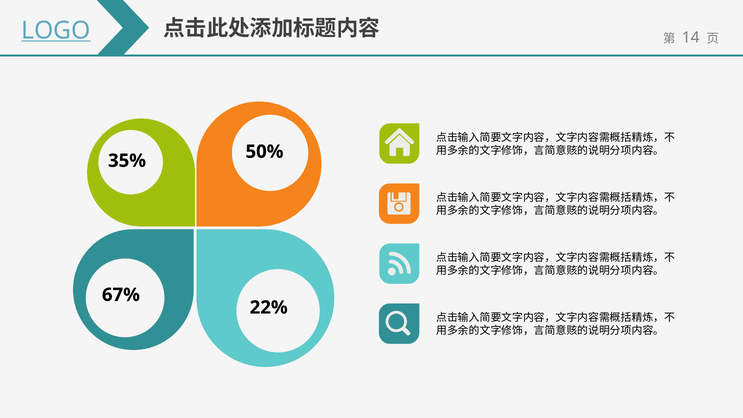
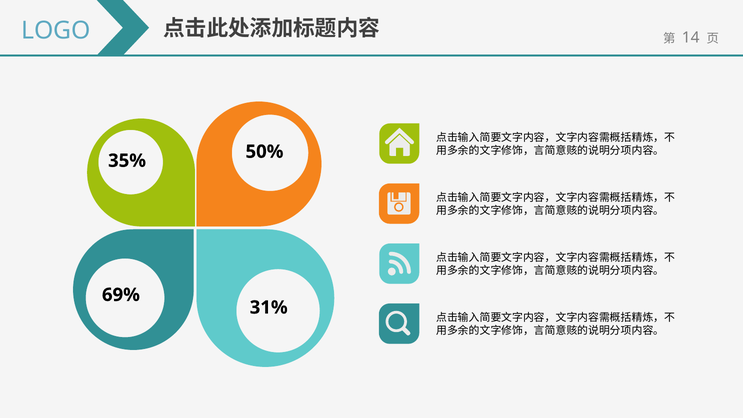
LOGO underline: present -> none (56, 30)
67%: 67% -> 69% (121, 295)
22%: 22% -> 31% (269, 308)
